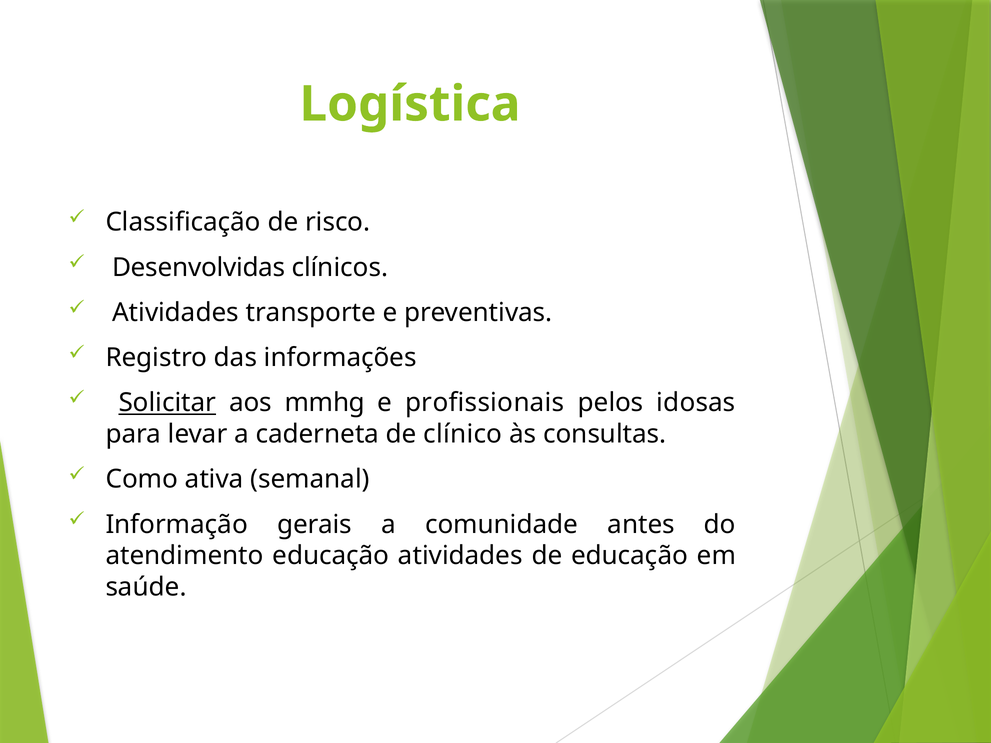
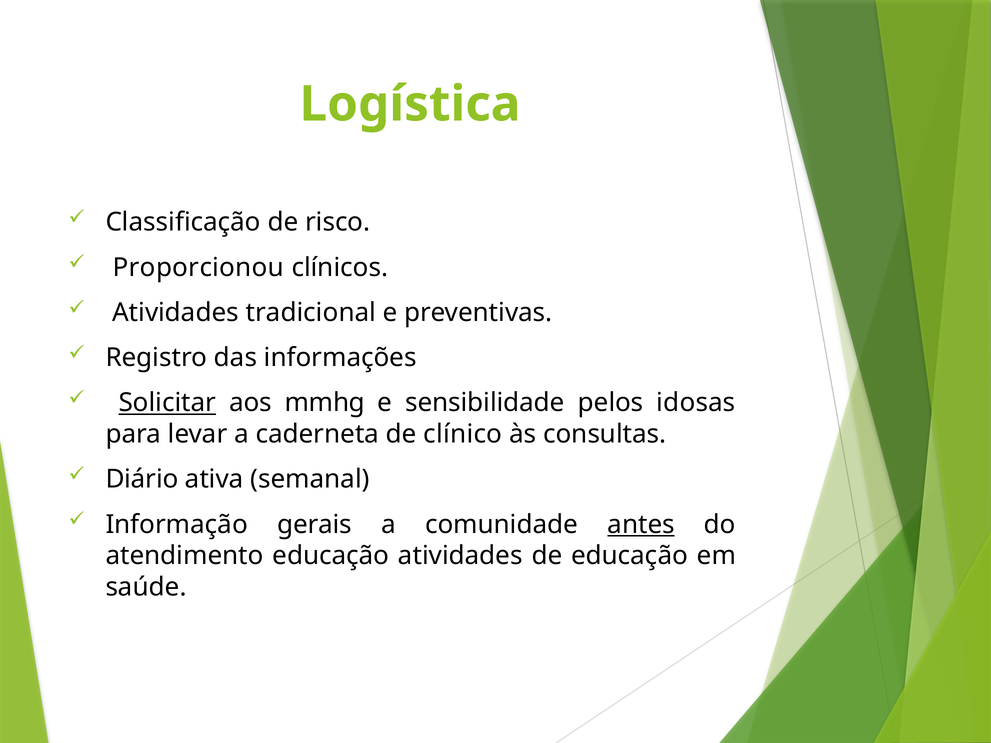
Desenvolvidas: Desenvolvidas -> Proporcionou (198, 268)
transporte: transporte -> tradicional (311, 313)
profissionais: profissionais -> sensibilidade (485, 403)
Como: Como -> Diário (142, 480)
antes underline: none -> present (641, 525)
